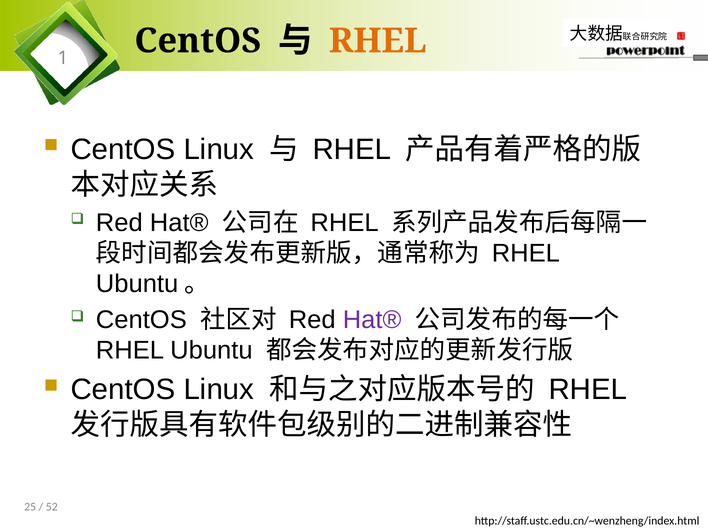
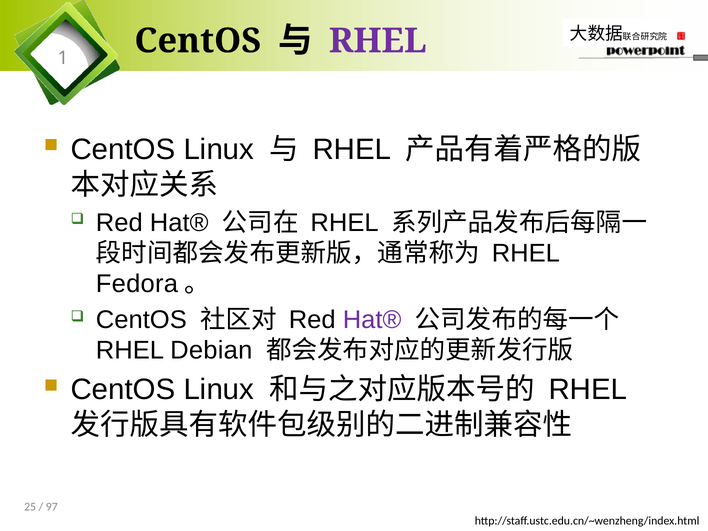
RHEL colour: orange -> purple (378, 41)
Ubuntu: Ubuntu -> Fedora (137, 284)
Ubuntu: Ubuntu -> Debian (211, 350)
52: 52 -> 97 (52, 507)
